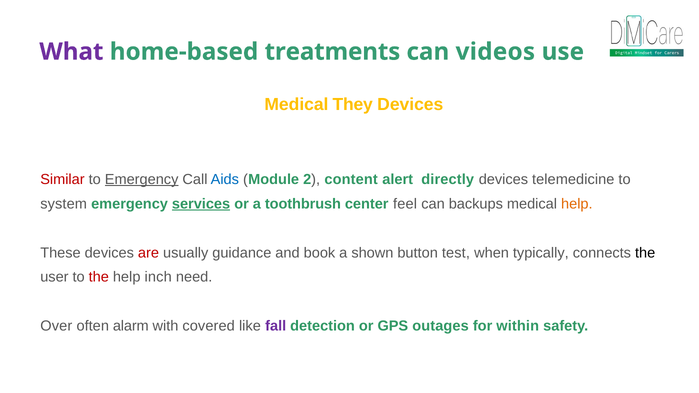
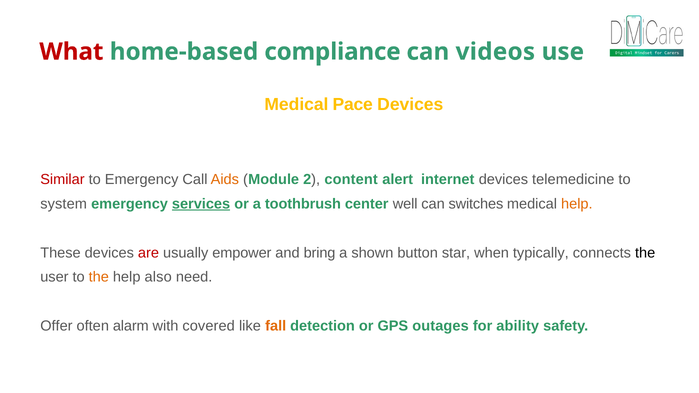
What colour: purple -> red (71, 52)
treatments: treatments -> compliance (332, 52)
They: They -> Pace (353, 105)
Emergency underline: present -> none (142, 179)
Aids colour: blue -> orange (225, 179)
directly: directly -> internet (448, 179)
feel: feel -> well (405, 204)
backups: backups -> switches (476, 204)
guidance: guidance -> empower (242, 253)
book: book -> bring (320, 253)
test: test -> star (456, 253)
the colour: red -> orange (99, 277)
inch: inch -> also (158, 277)
Over: Over -> Offer (56, 326)
fall colour: purple -> orange (276, 326)
within: within -> ability (518, 326)
